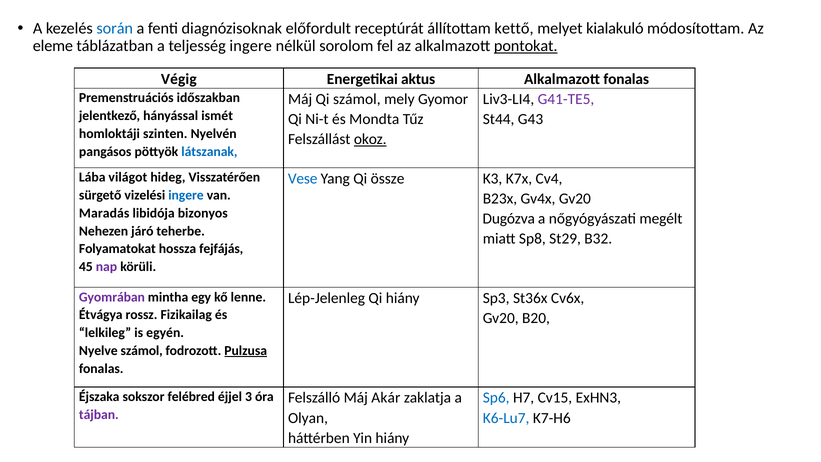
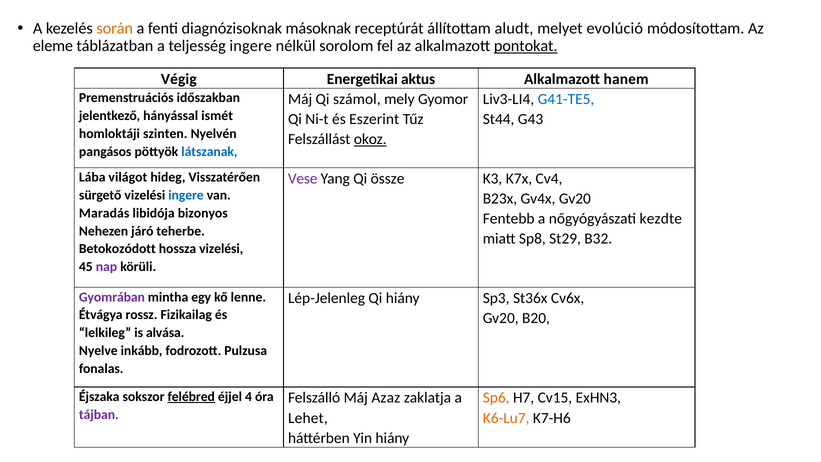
során colour: blue -> orange (115, 28)
előfordult: előfordult -> másoknak (318, 28)
kettő: kettő -> aludt (514, 28)
kialakuló: kialakuló -> evolúció (615, 28)
Alkalmazott fonalas: fonalas -> hanem (626, 79)
G41-TE5 colour: purple -> blue (566, 99)
Mondta: Mondta -> Eszerint (374, 119)
Vese colour: blue -> purple (303, 179)
Dugózva: Dugózva -> Fentebb (509, 219)
megélt: megélt -> kezdte (661, 219)
Folyamatokat: Folyamatokat -> Betokozódott (117, 249)
hossza fejfájás: fejfájás -> vizelési (221, 249)
egyén: egyén -> alvása (165, 333)
Nyelve számol: számol -> inkább (142, 351)
Pulzusa underline: present -> none (246, 351)
felébred underline: none -> present (191, 397)
3: 3 -> 4 (248, 397)
Akár: Akár -> Azaz (386, 398)
Sp6 colour: blue -> orange (496, 398)
Olyan: Olyan -> Lehet (308, 418)
K6-Lu7 colour: blue -> orange (506, 418)
